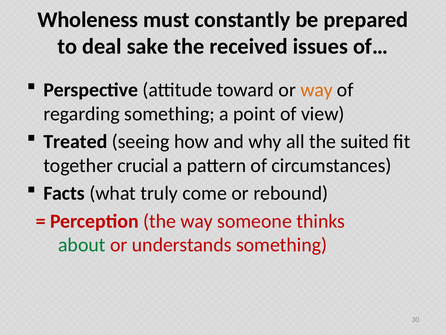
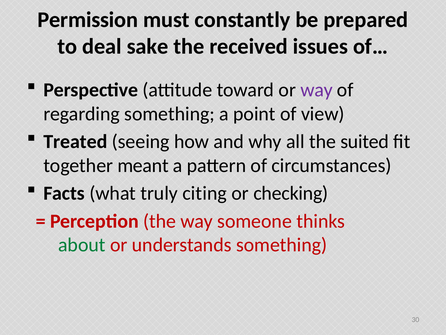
Wholeness: Wholeness -> Permission (88, 20)
way colour: orange -> purple (317, 90)
crucial: crucial -> meant (143, 165)
come: come -> citing (205, 193)
rebound: rebound -> checking (291, 193)
